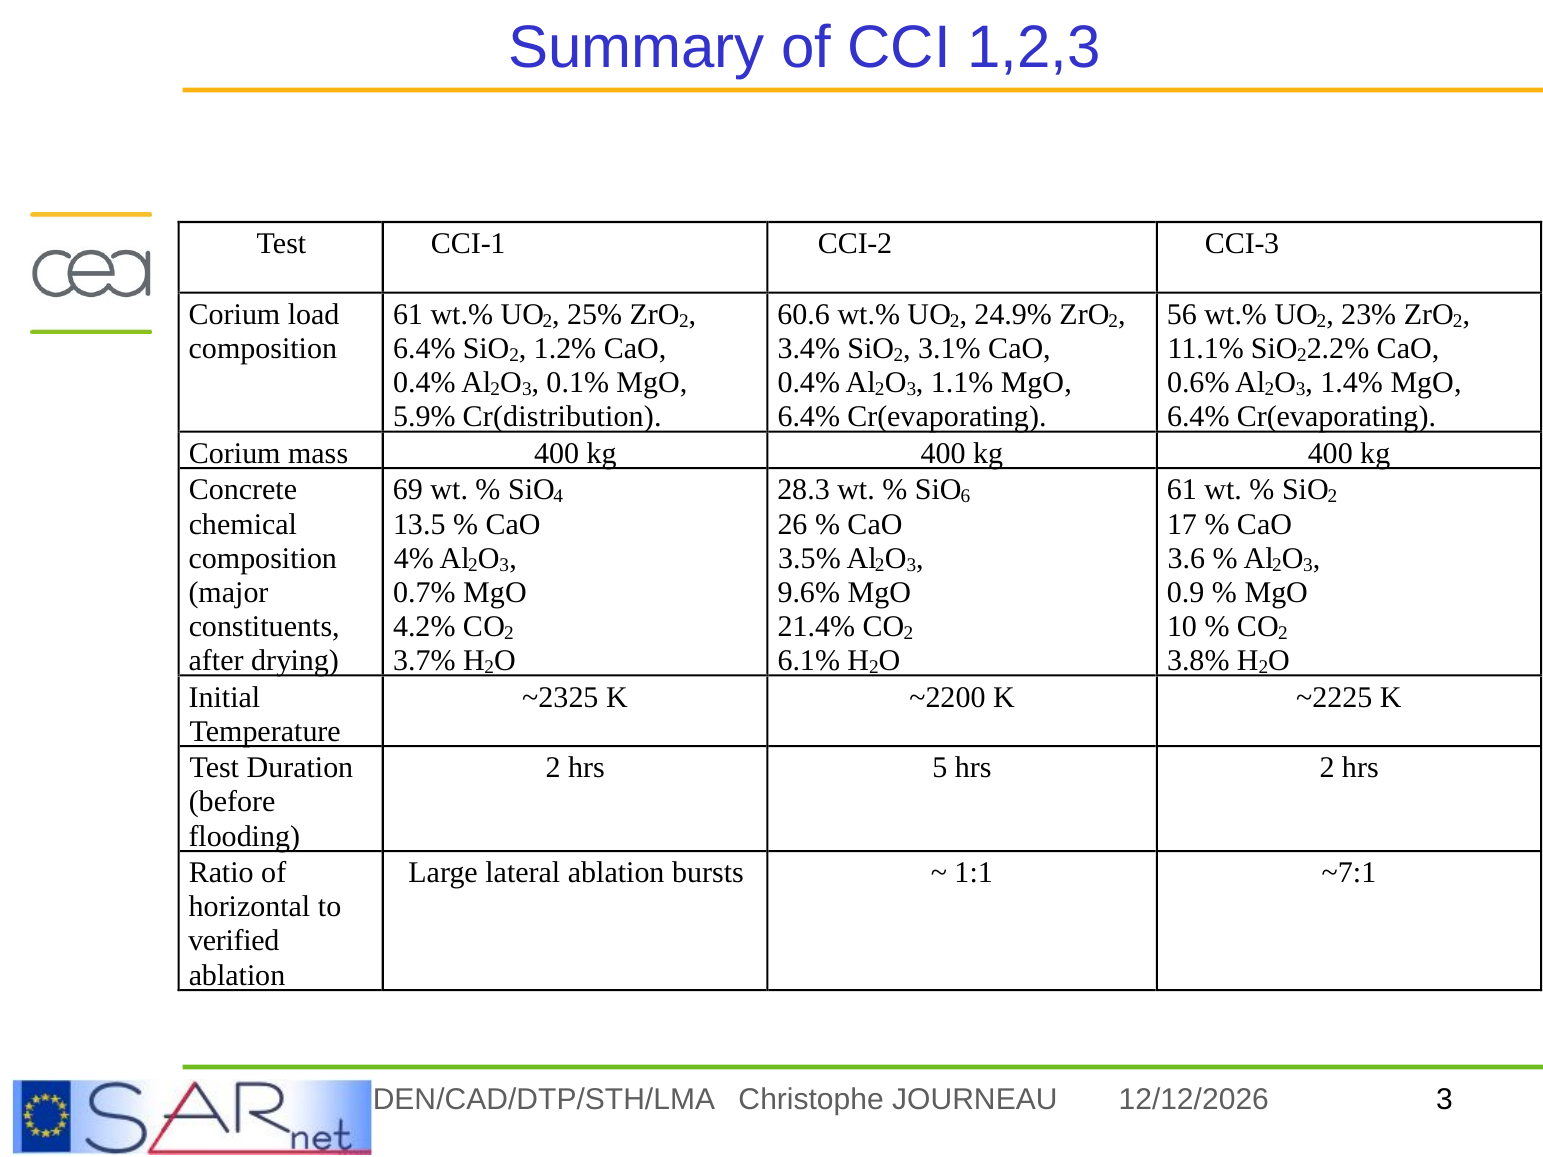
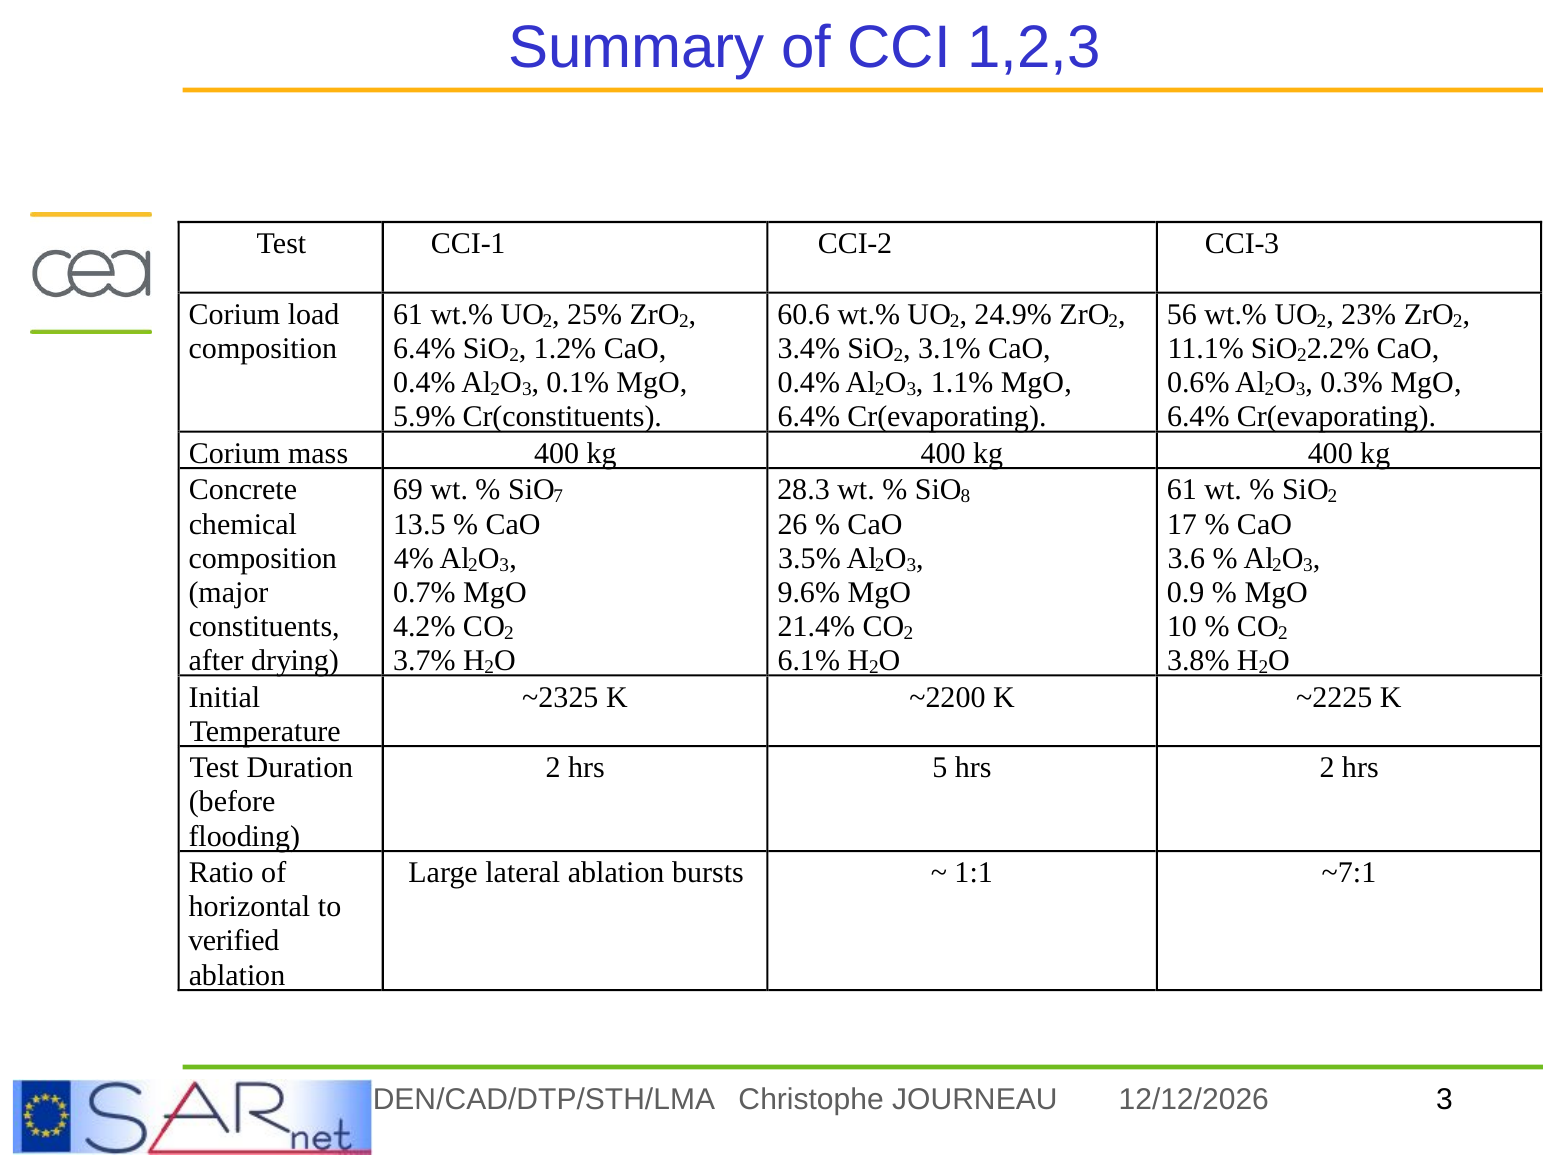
1.4%: 1.4% -> 0.3% (1352, 383)
Cr(distribution: Cr(distribution -> Cr(constituents (562, 417)
4: 4 -> 7 (558, 497)
6: 6 -> 8 (965, 497)
